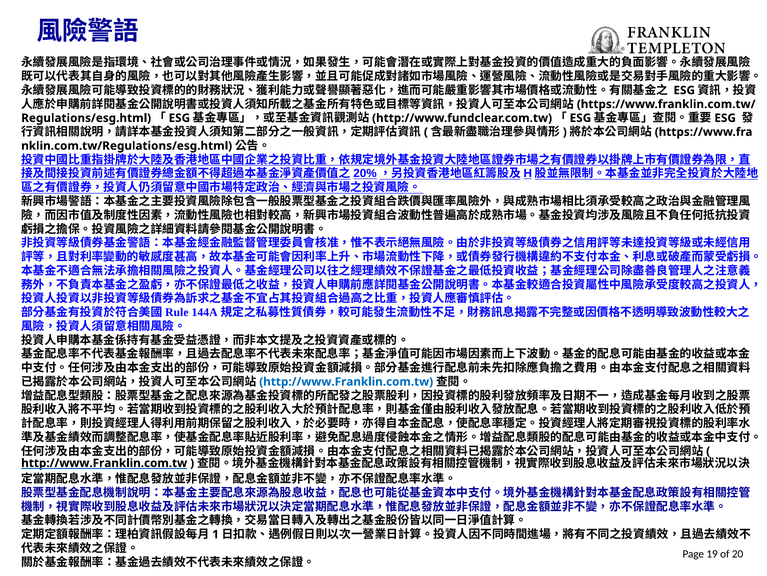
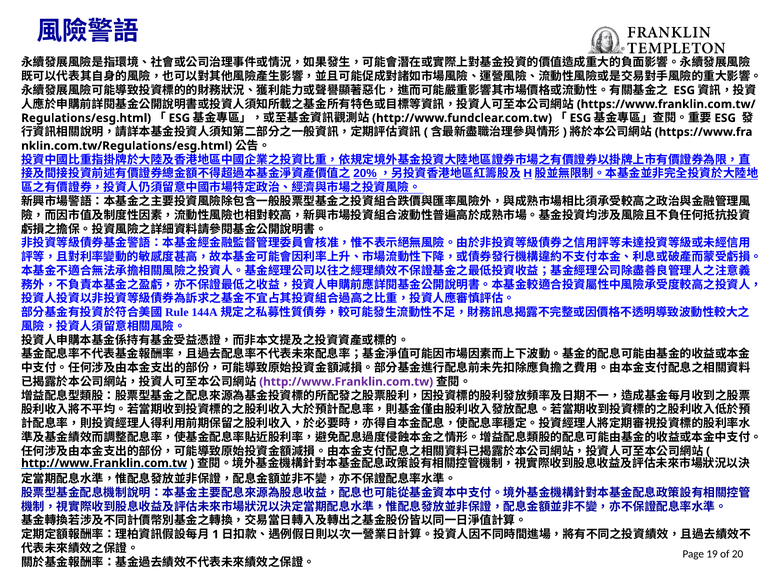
http://www.Franklin.com.tw colour: blue -> purple (346, 381)
